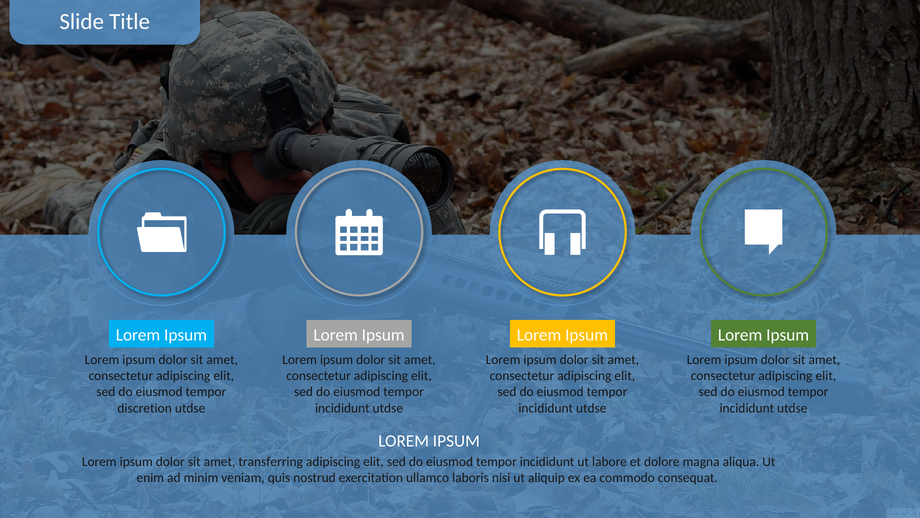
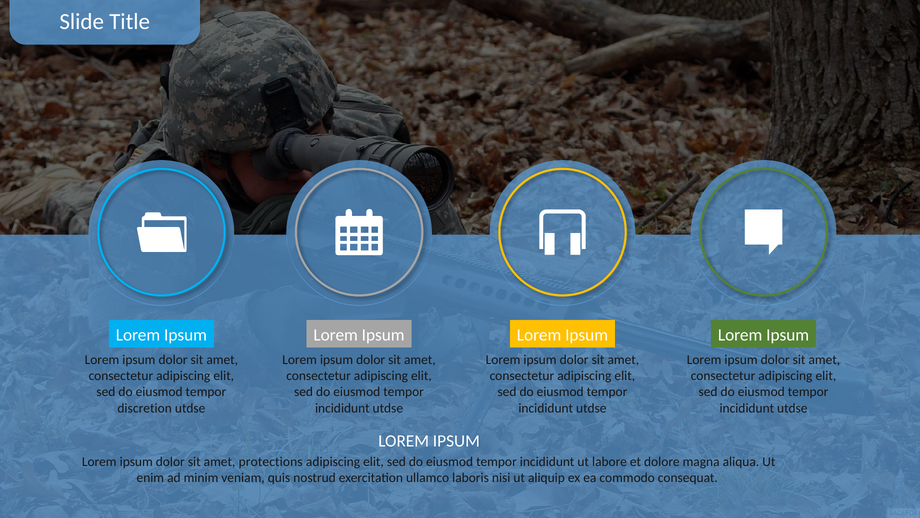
transferring: transferring -> protections (271, 461)
